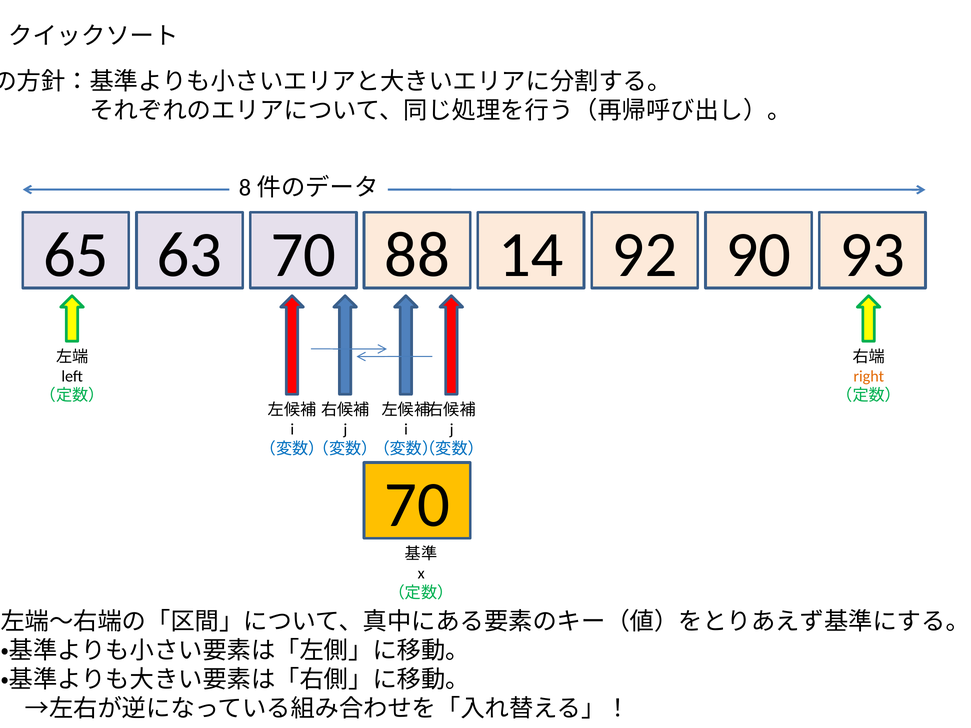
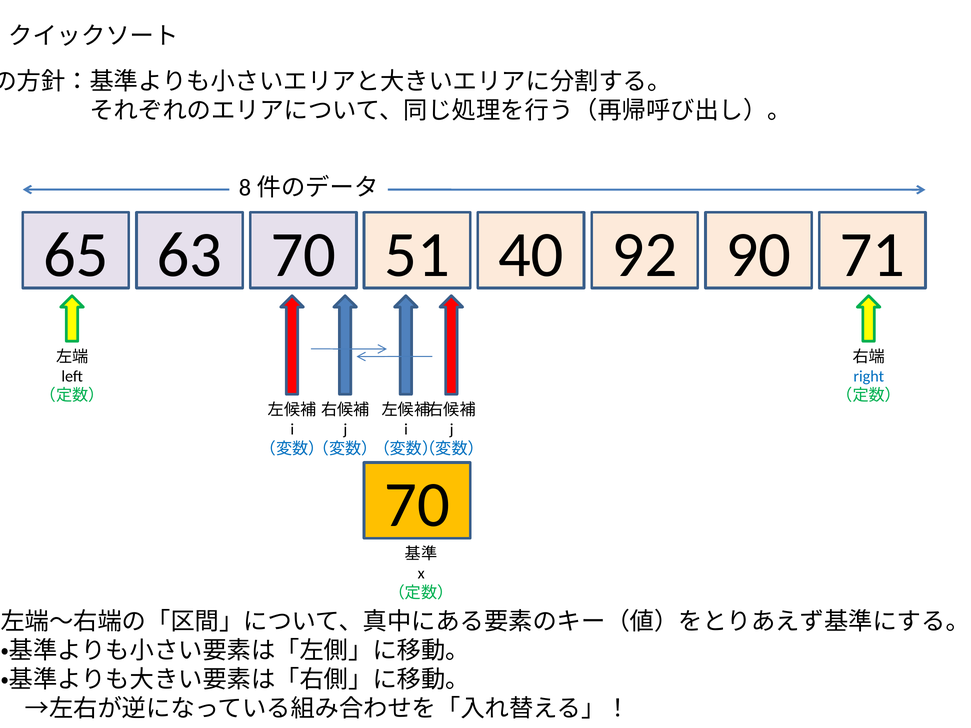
88: 88 -> 51 (417, 255)
14: 14 -> 40 (531, 255)
93: 93 -> 71 (872, 255)
right colour: orange -> blue (869, 376)
